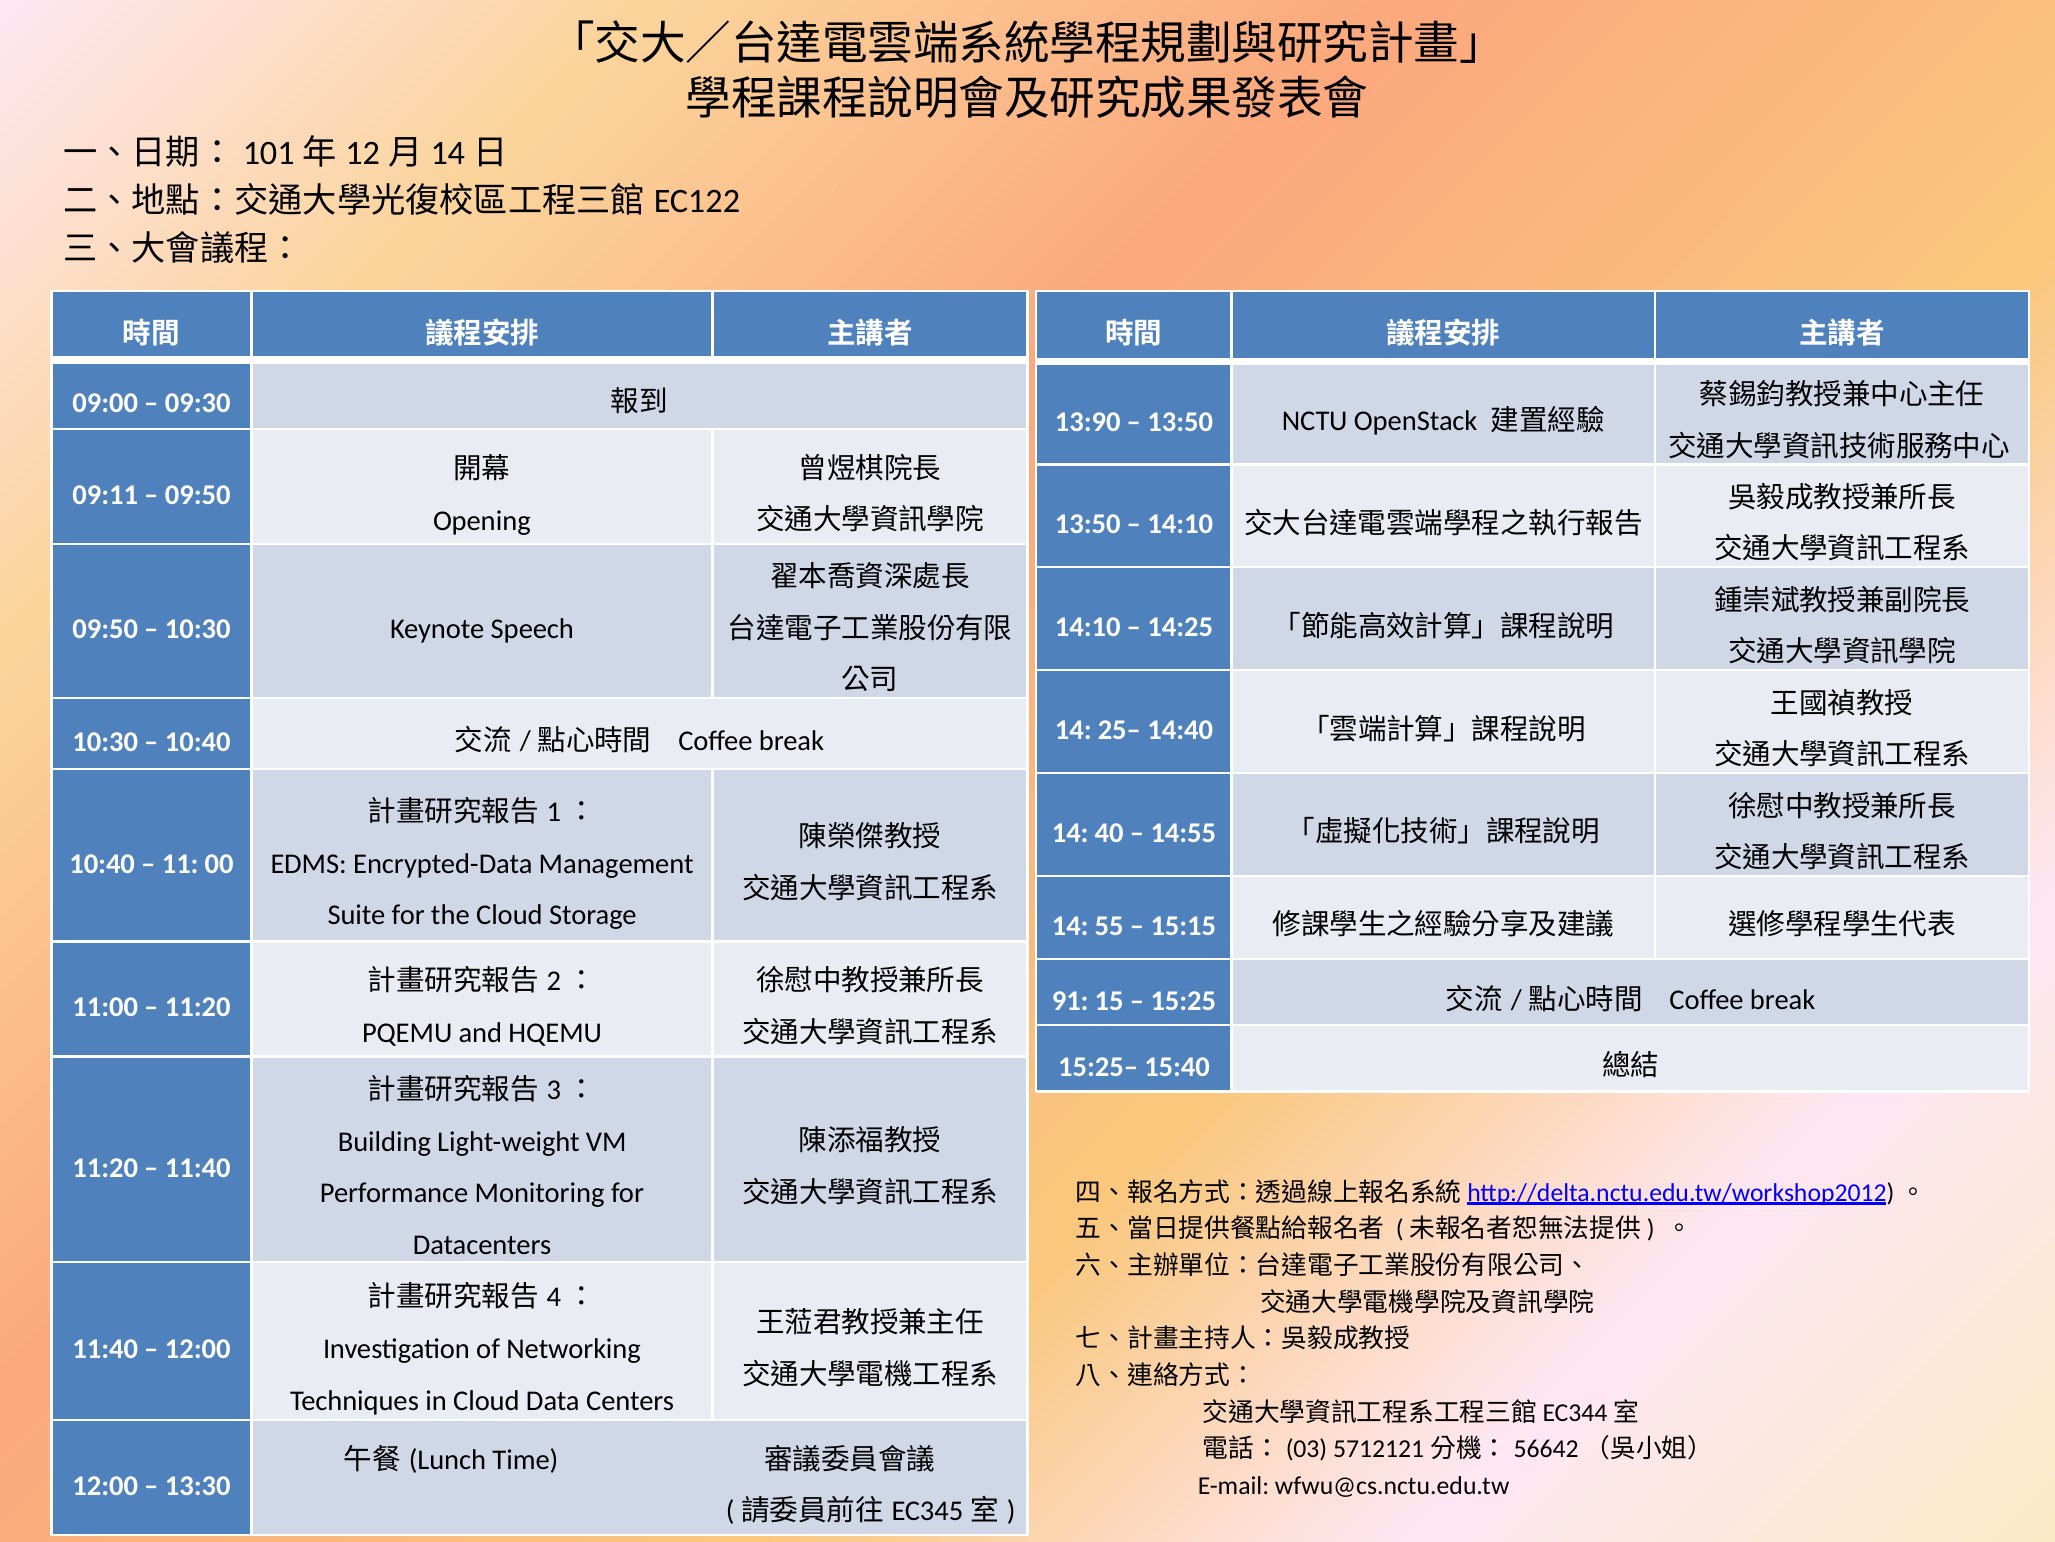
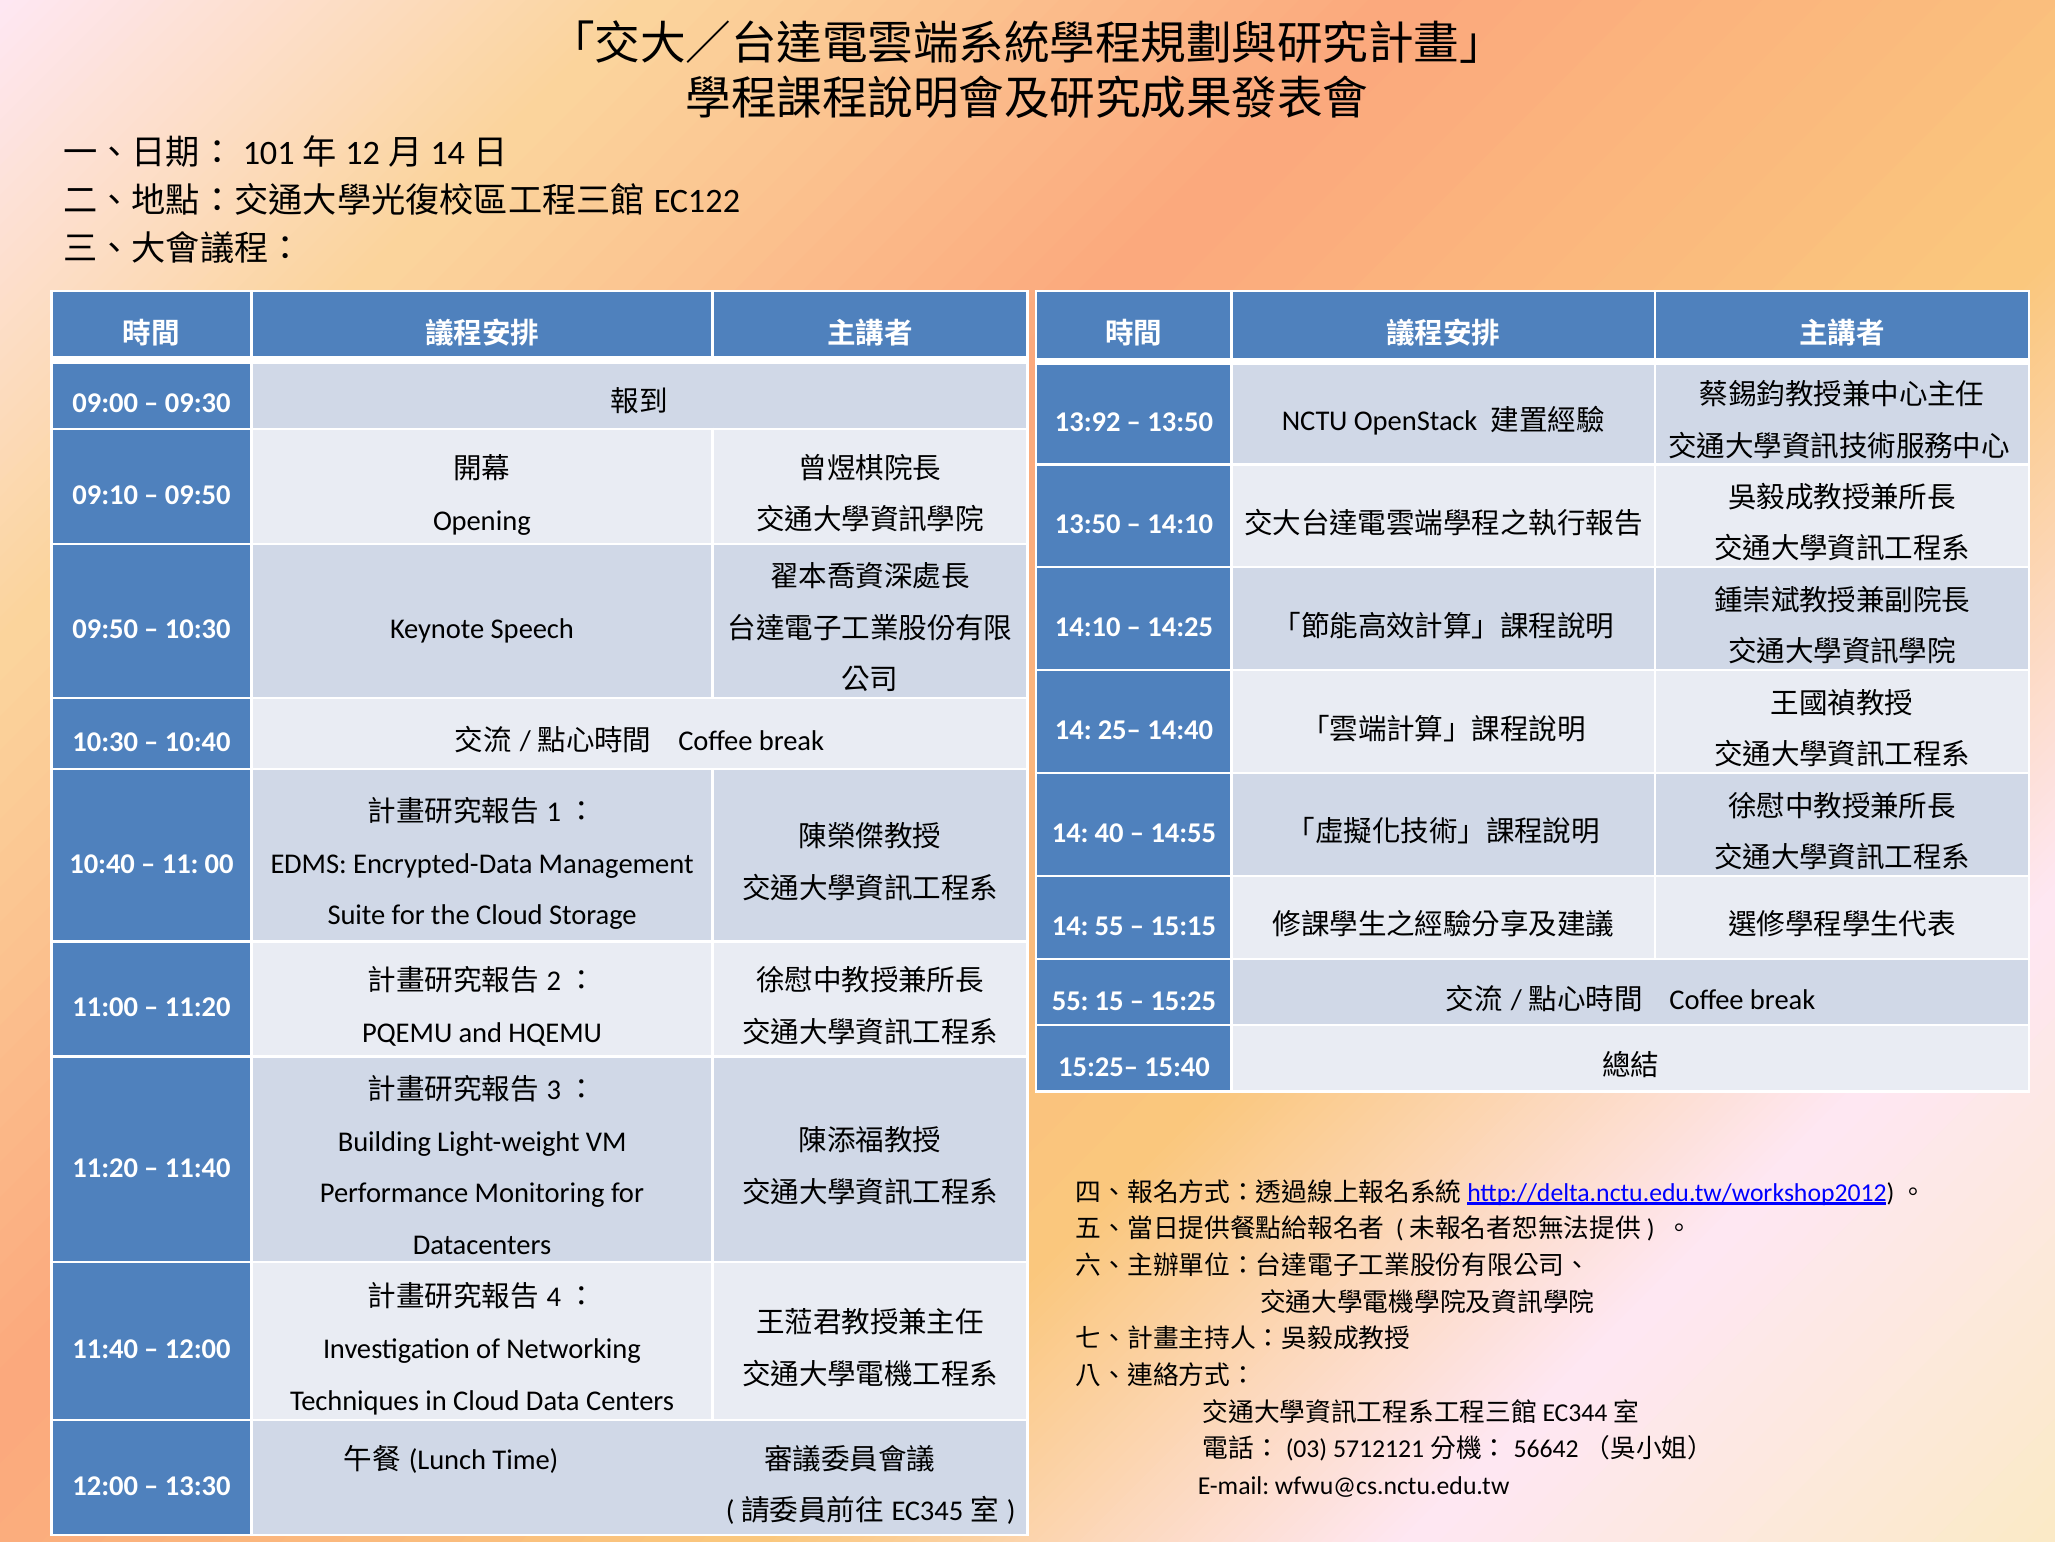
13:90: 13:90 -> 13:92 (1088, 421)
09:11: 09:11 -> 09:10 (105, 495)
91: 91 -> 55 (1070, 1000)
